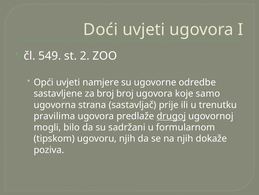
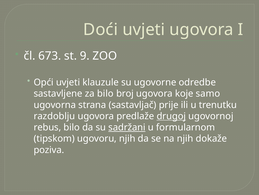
549: 549 -> 673 (50, 56)
2: 2 -> 9 (85, 56)
namjere: namjere -> klauzule (101, 82)
za broj: broj -> bilo (105, 93)
pravilima: pravilima -> razdoblju (54, 116)
mogli: mogli -> rebus (47, 127)
sadržani underline: none -> present (127, 127)
